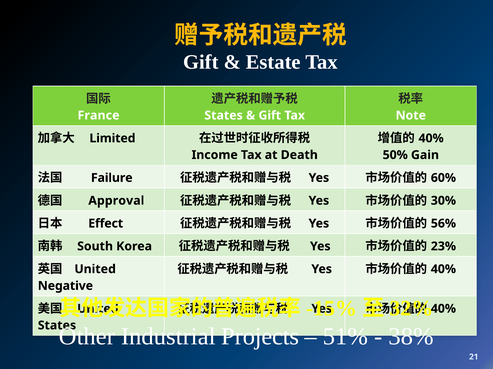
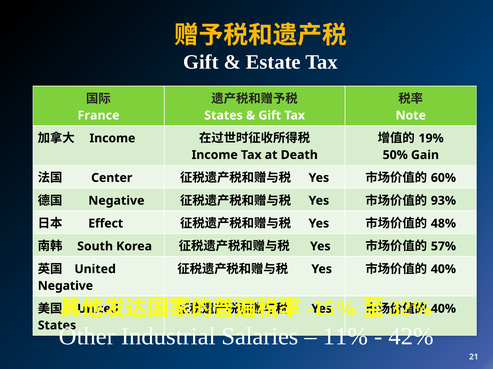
Limited: Limited -> Income (112, 139)
40%: 40% -> 19% (431, 139)
Failure: Failure -> Center (112, 178)
Approval: Approval -> Negative (116, 201)
30%: 30% -> 93% (443, 201)
56%: 56% -> 48% (443, 224)
23%: 23% -> 57% (443, 247)
Projects: Projects -> Salaries (260, 337)
51%: 51% -> 11% (346, 337)
38%: 38% -> 42% (411, 337)
